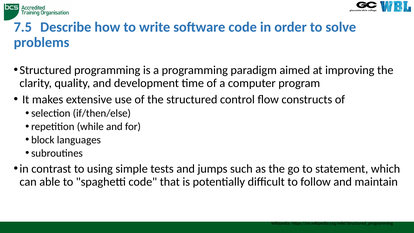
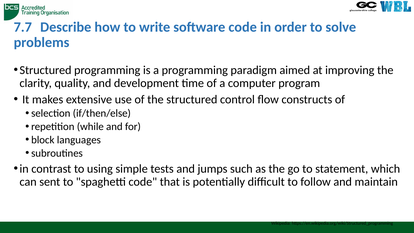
7.5: 7.5 -> 7.7 (23, 27)
able: able -> sent (50, 182)
